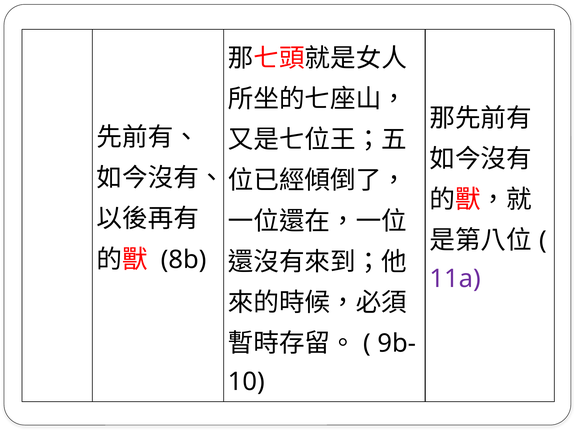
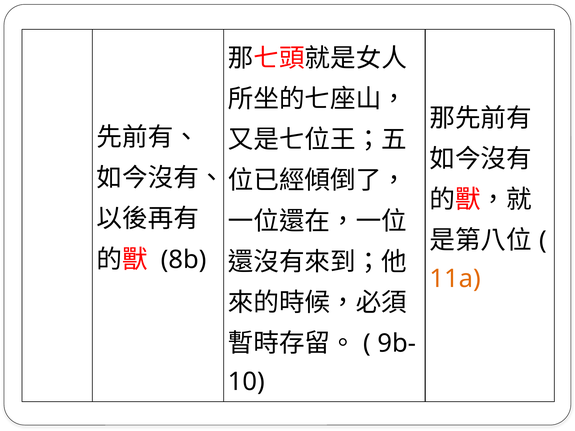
11a colour: purple -> orange (455, 279)
